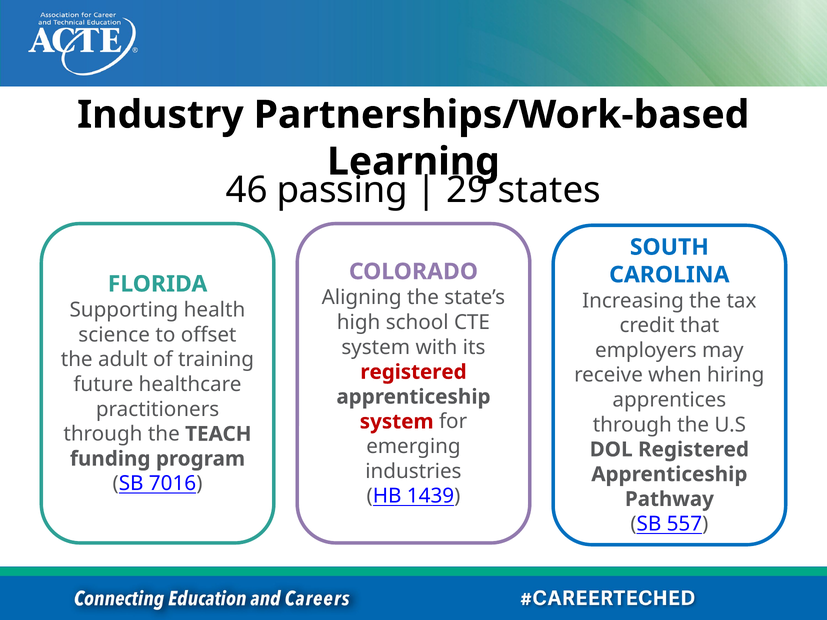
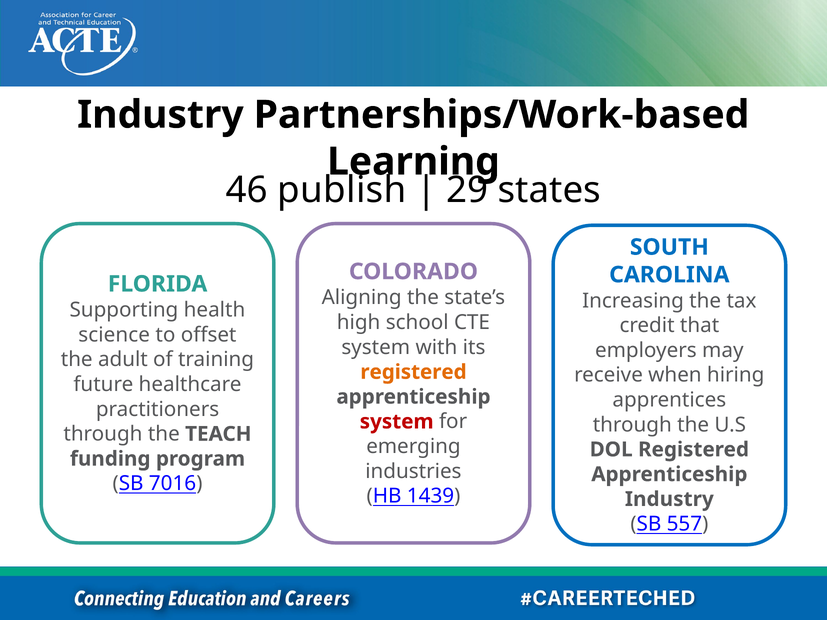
passing: passing -> publish (342, 190)
registered colour: red -> orange (413, 372)
Pathway: Pathway -> Industry (669, 499)
